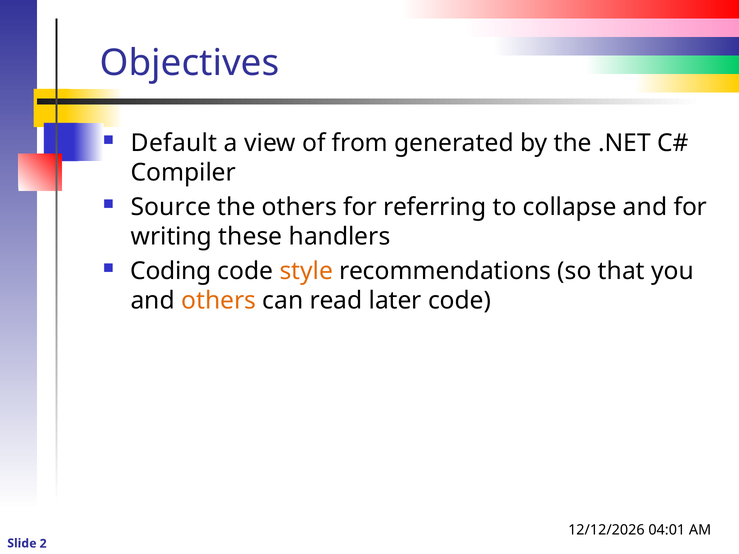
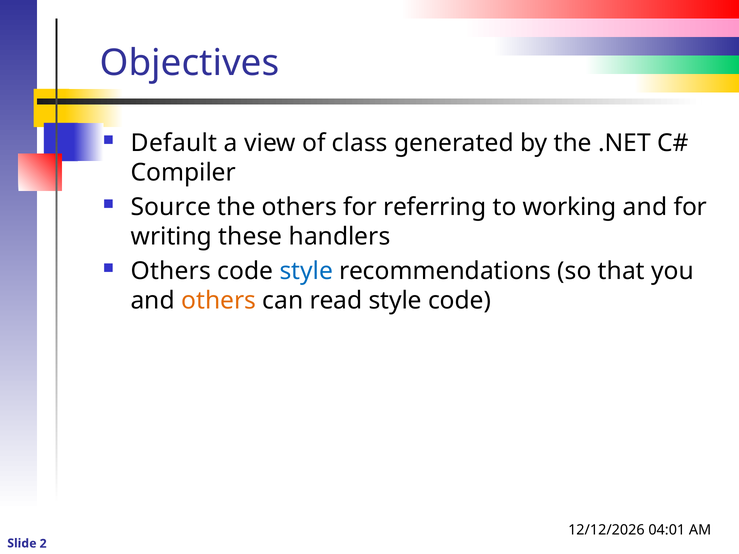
from: from -> class (360, 143)
collapse: collapse -> working (570, 207)
Coding: Coding -> Others (171, 271)
style colour: orange -> blue (306, 271)
read later: later -> style (395, 301)
